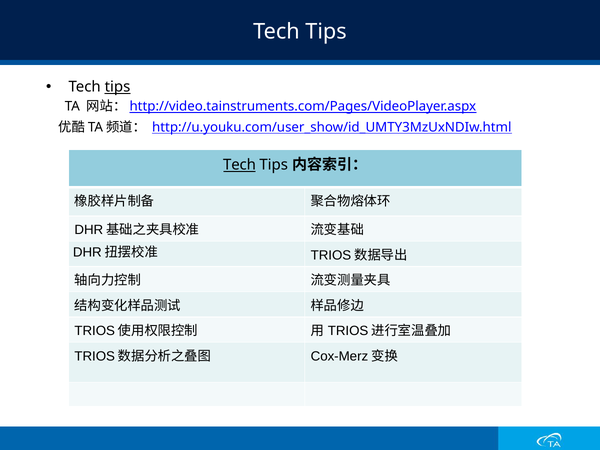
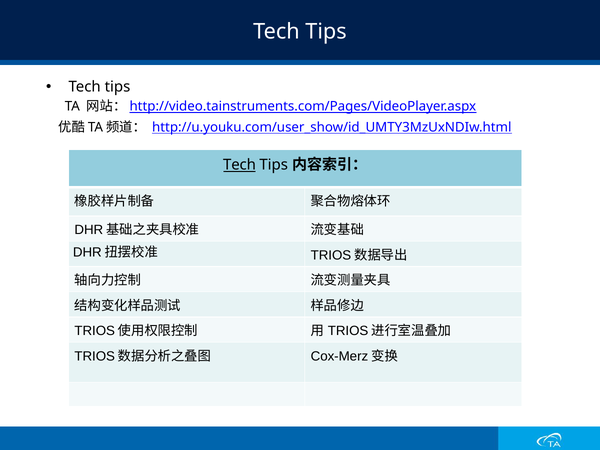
tips underline: present -> none (118, 87)
